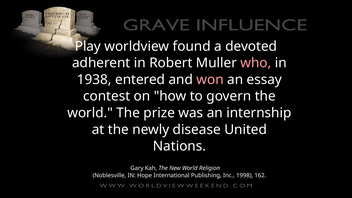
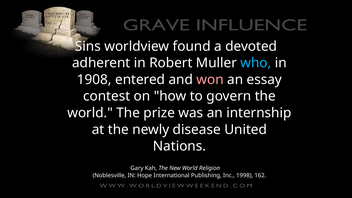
Play: Play -> Sins (88, 46)
who colour: pink -> light blue (256, 63)
1938: 1938 -> 1908 (94, 80)
